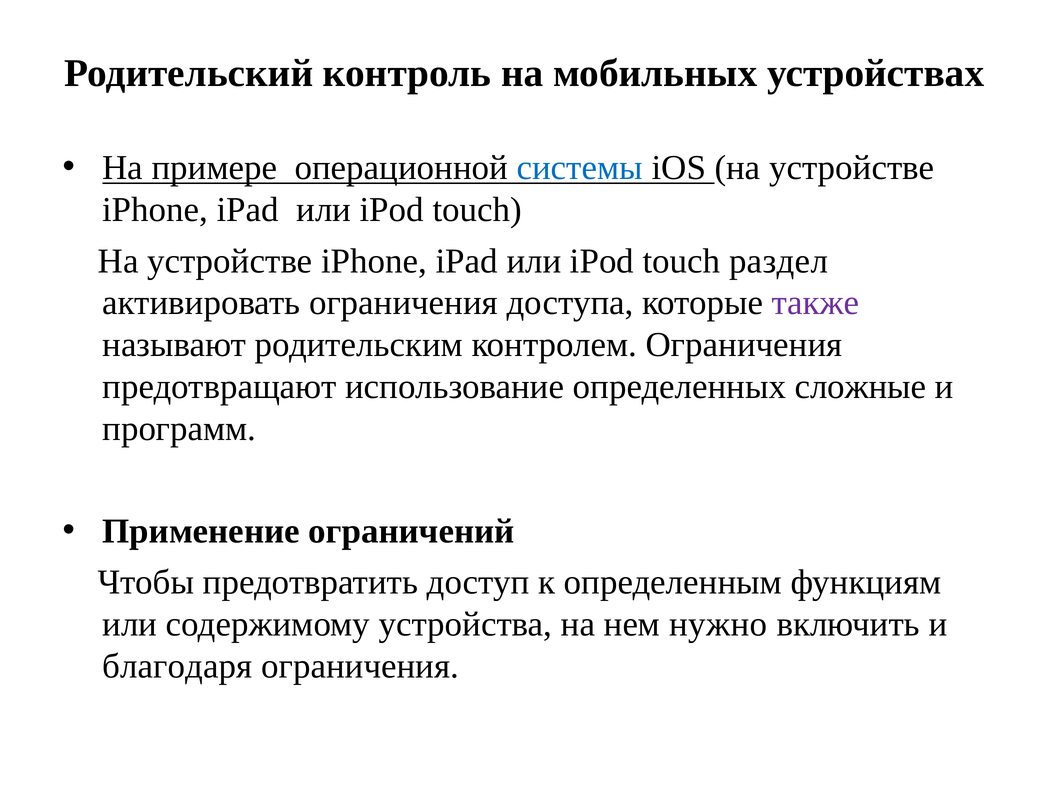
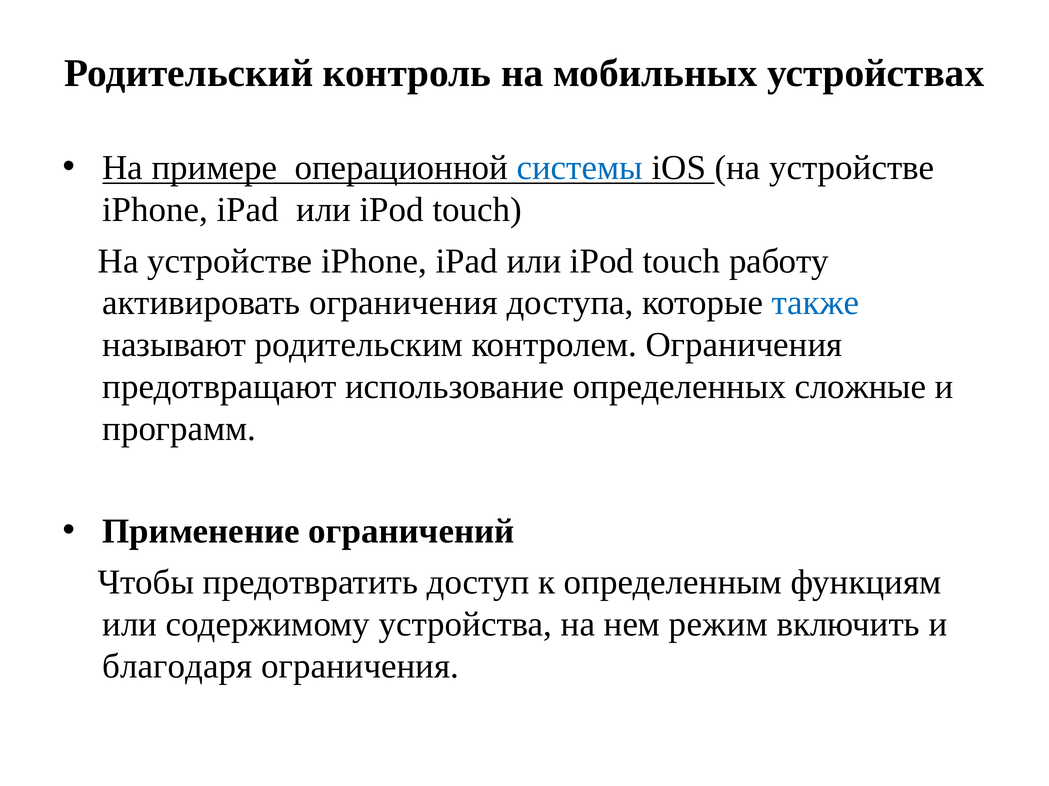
раздел: раздел -> работу (779, 261)
также colour: purple -> blue (816, 303)
нужно: нужно -> режим (718, 625)
